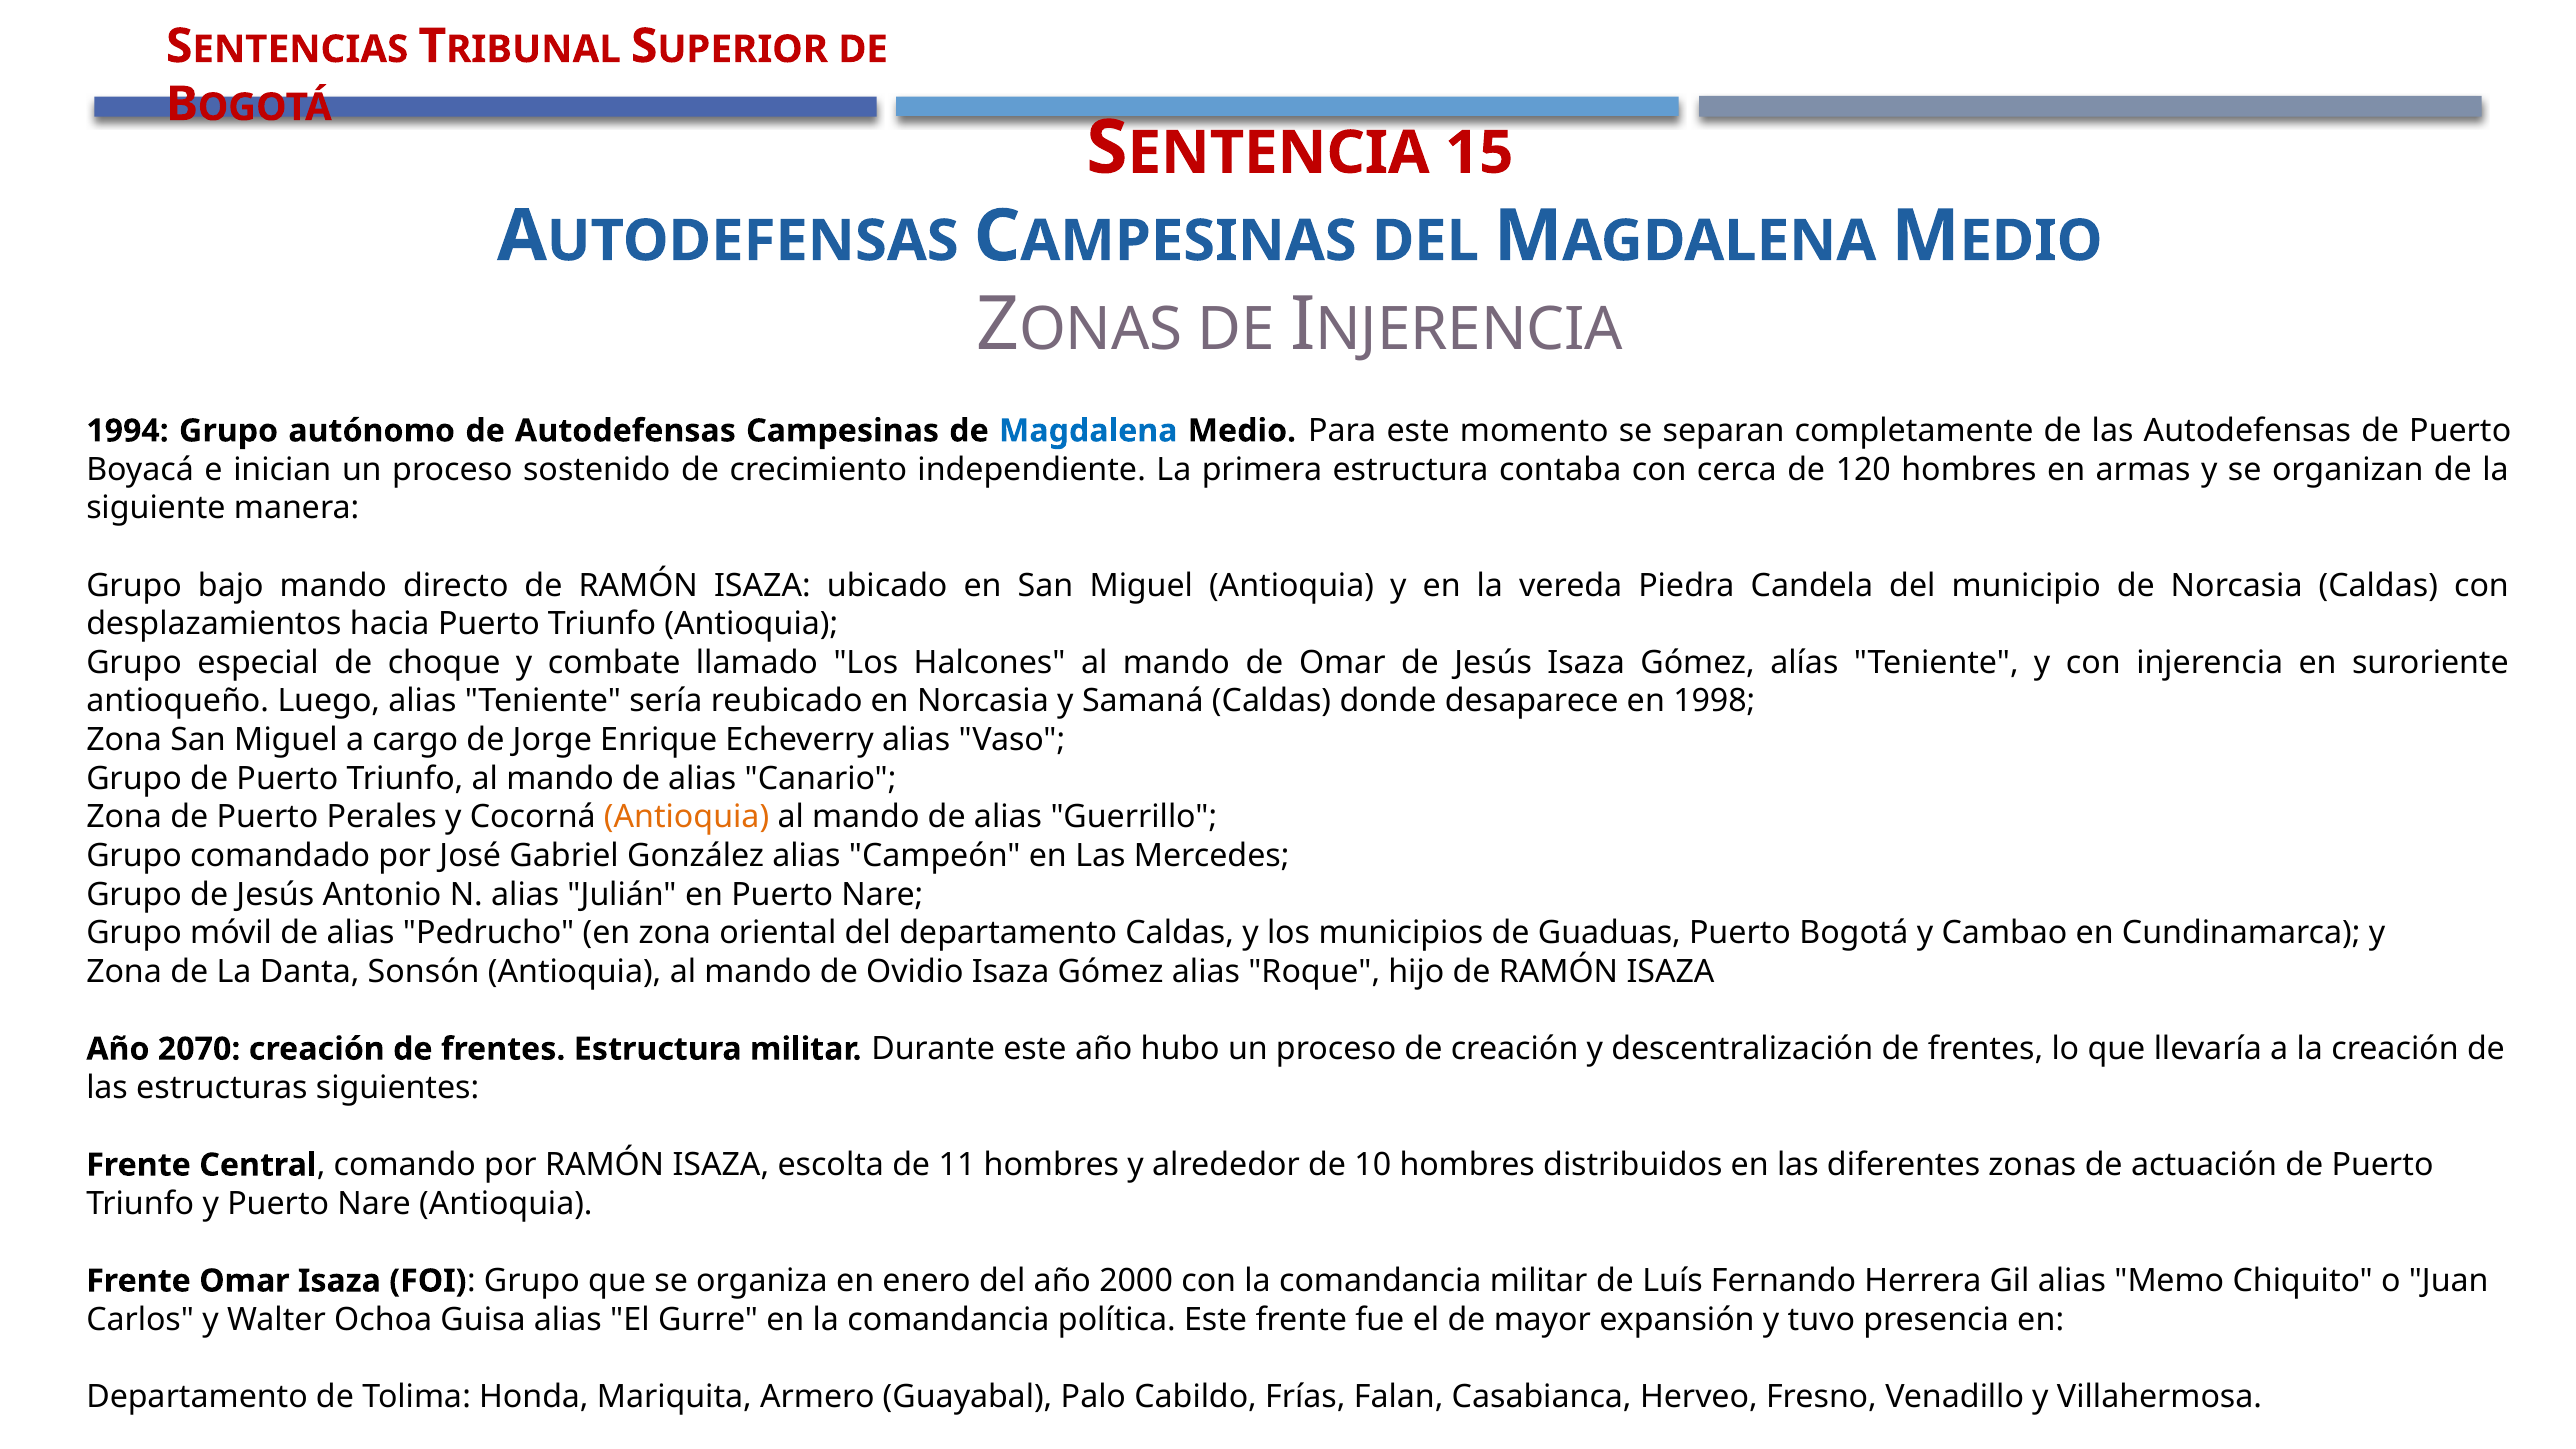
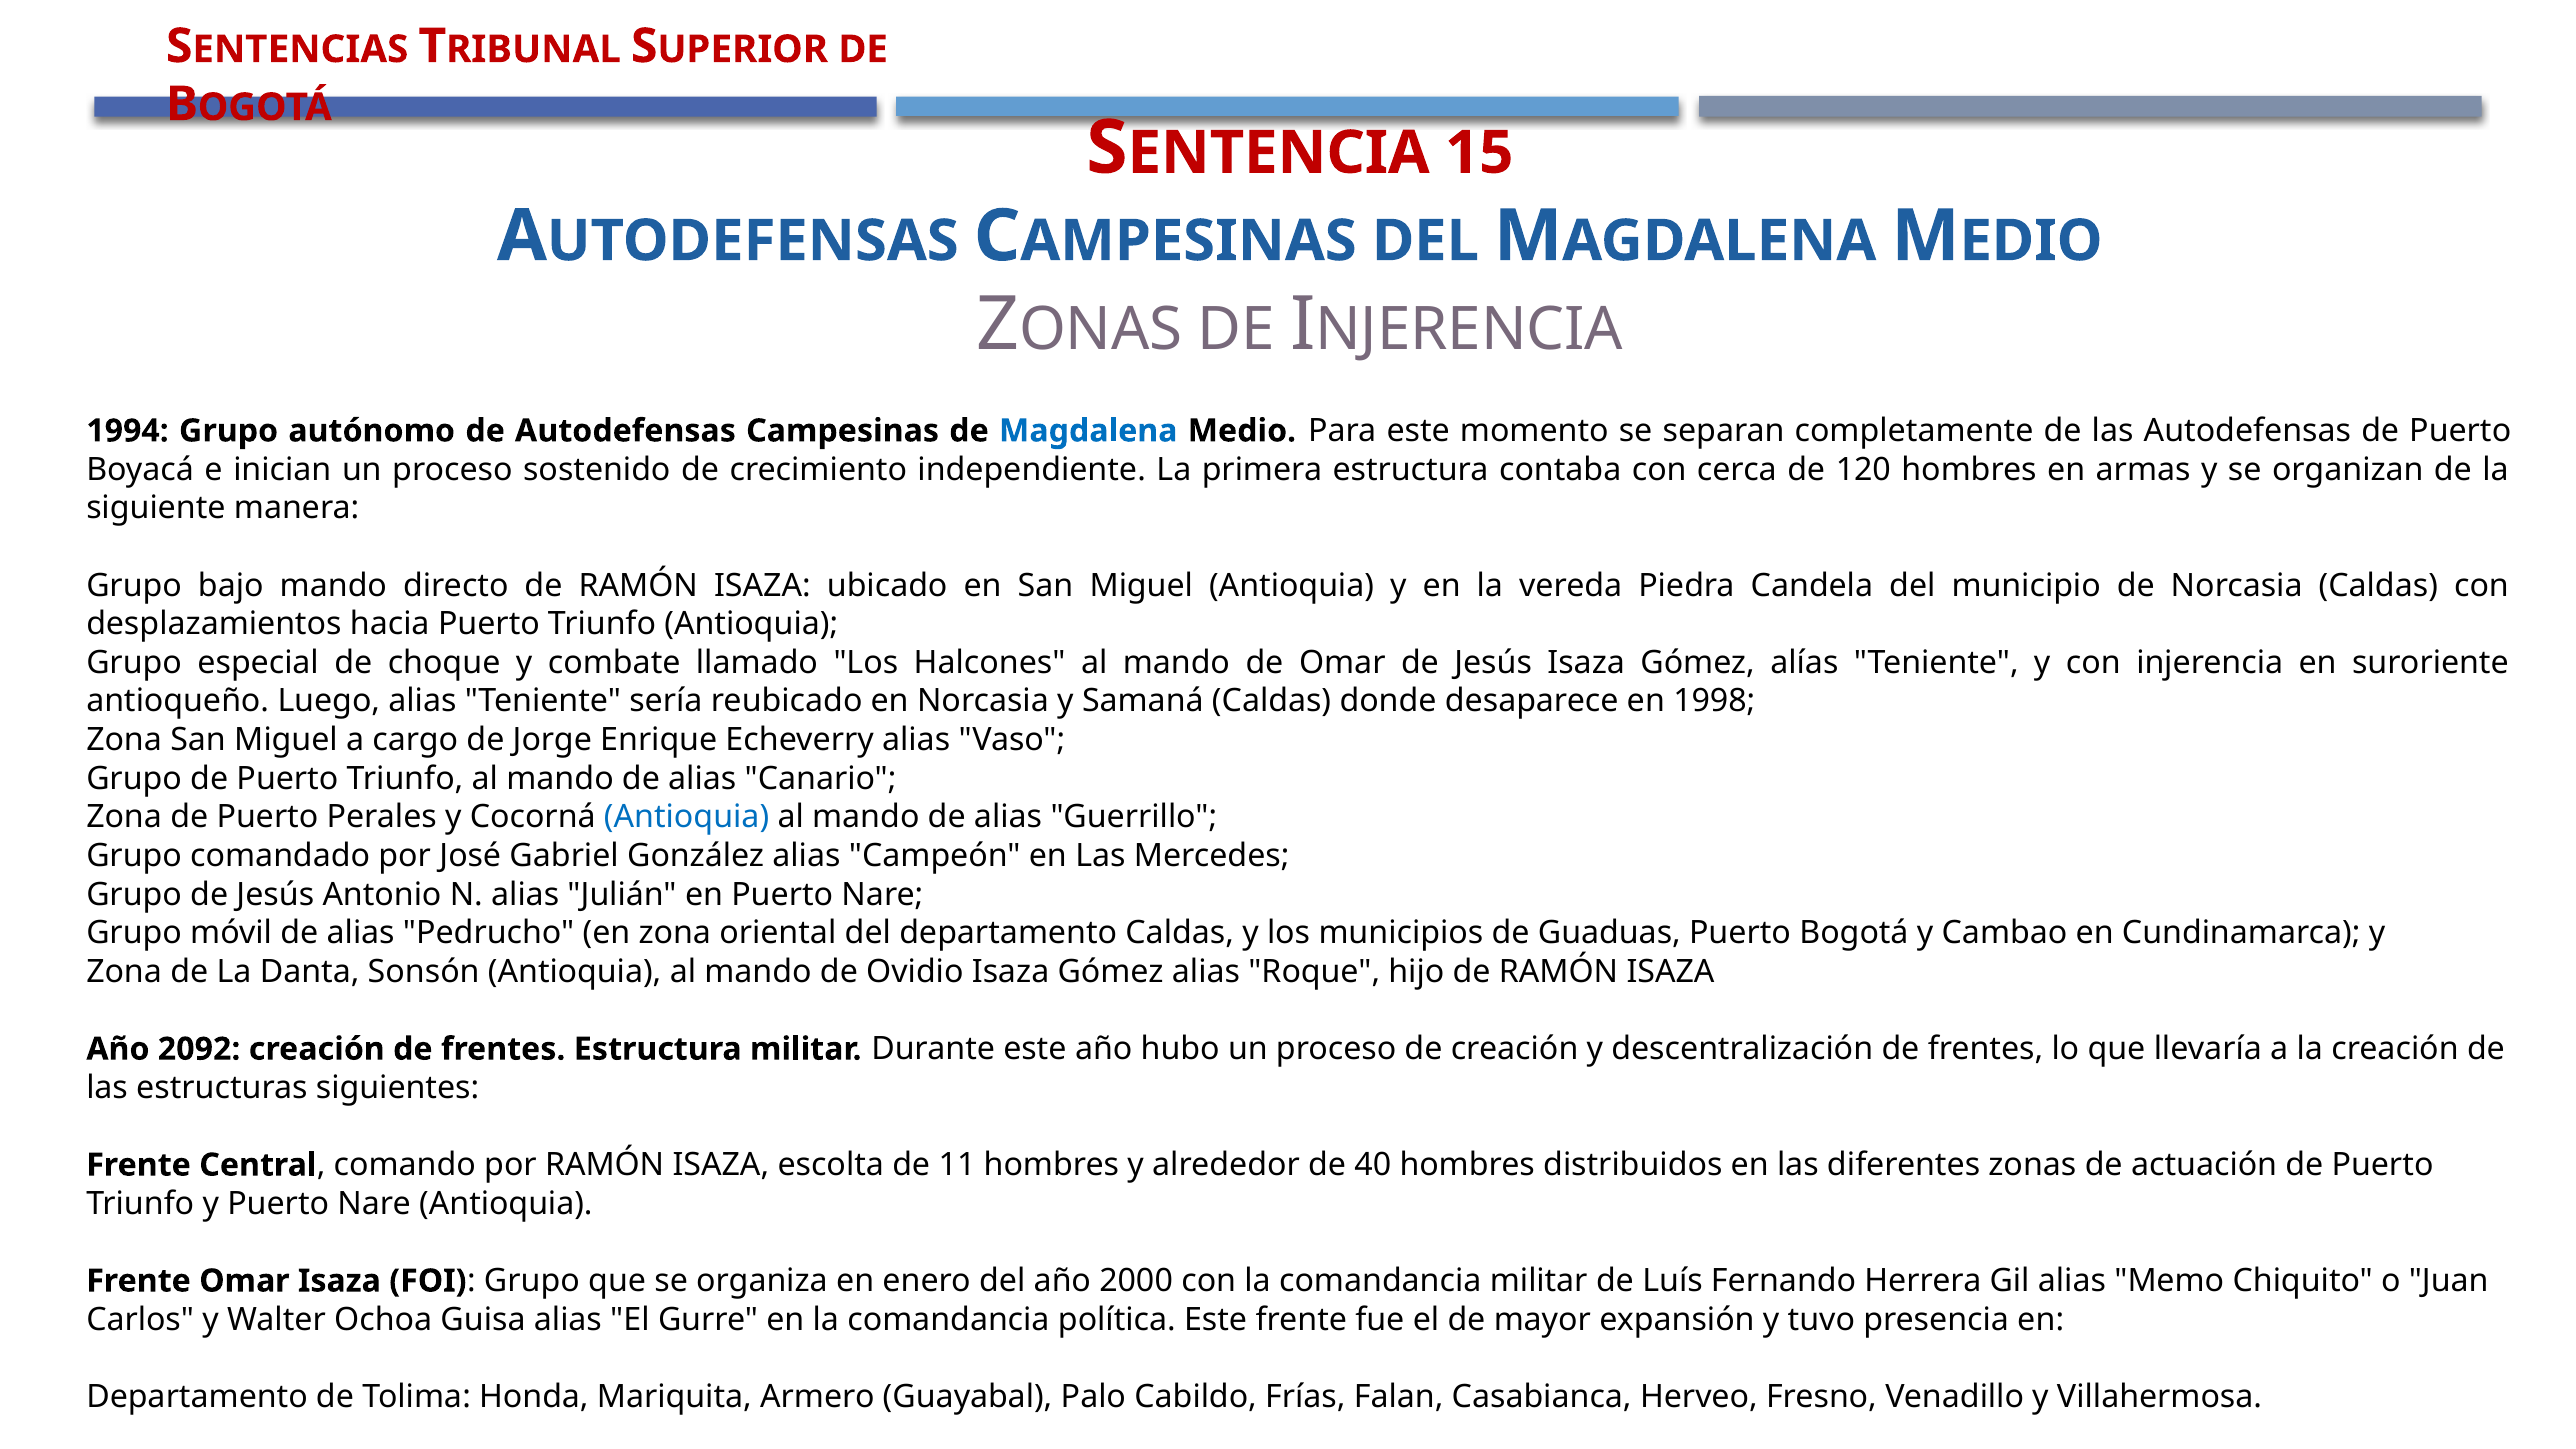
Antioquia colour: orange -> blue (687, 817)
2070: 2070 -> 2092 (199, 1049)
10: 10 -> 40 (1373, 1165)
